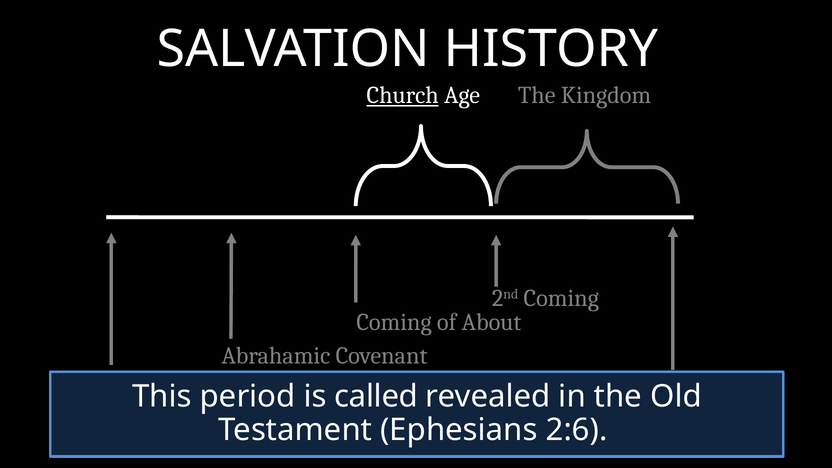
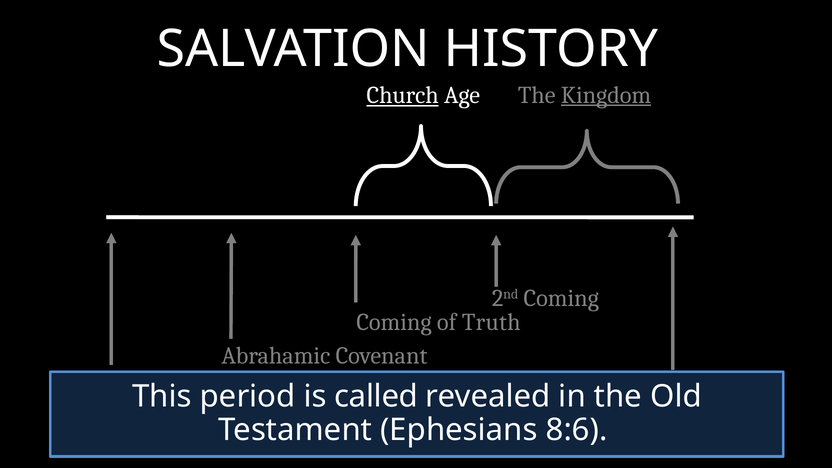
Kingdom underline: none -> present (606, 95)
About: About -> Truth (491, 322)
2:6: 2:6 -> 8:6 (577, 430)
